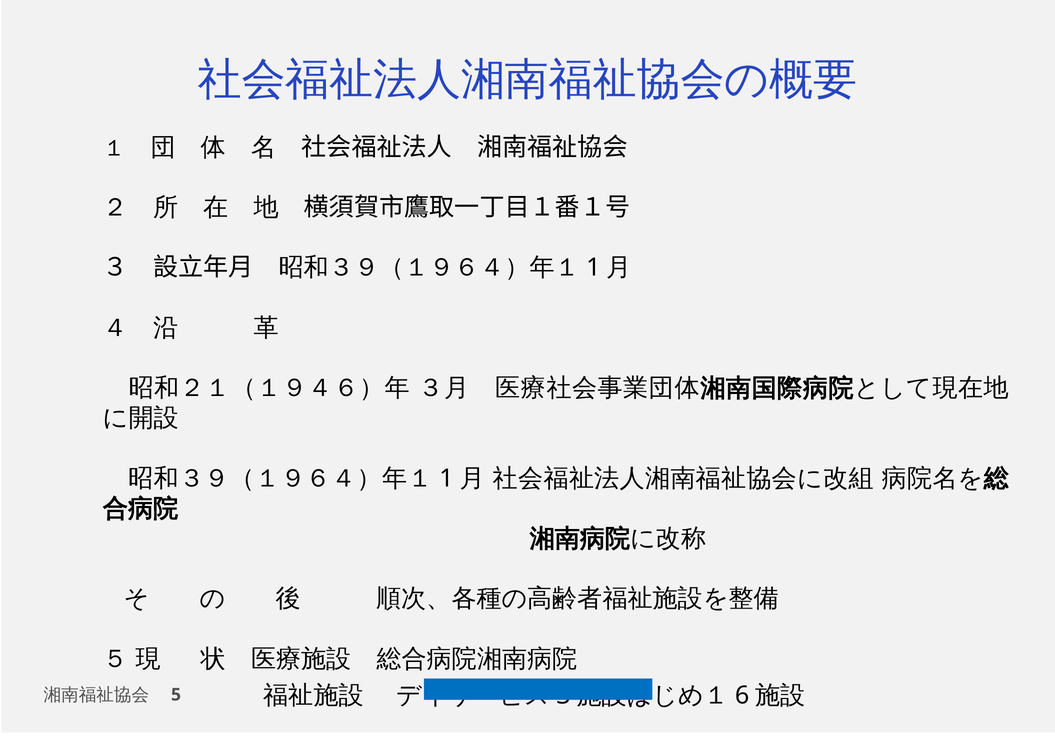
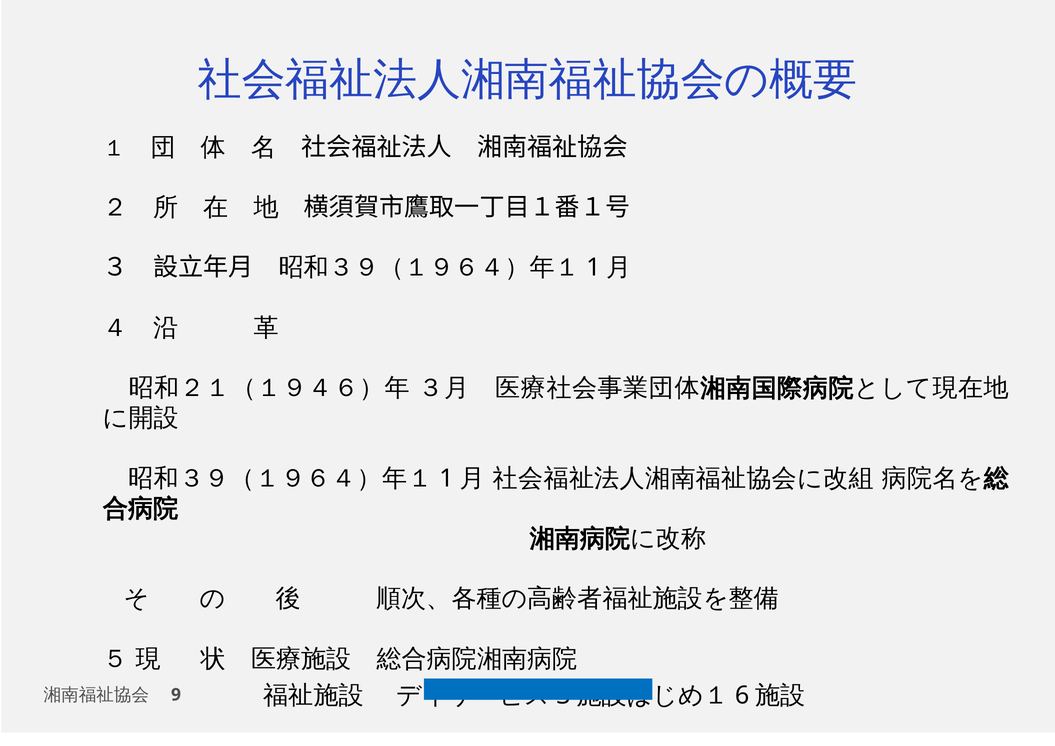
5: 5 -> 9 (176, 695)
